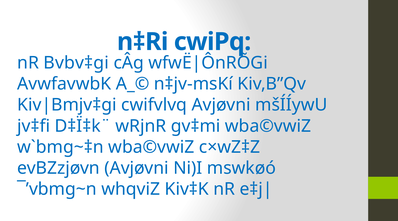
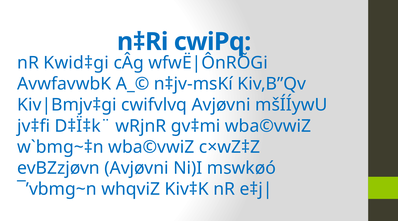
Bvbv‡gi: Bvbv‡gi -> Kwid‡gi (76, 63)
